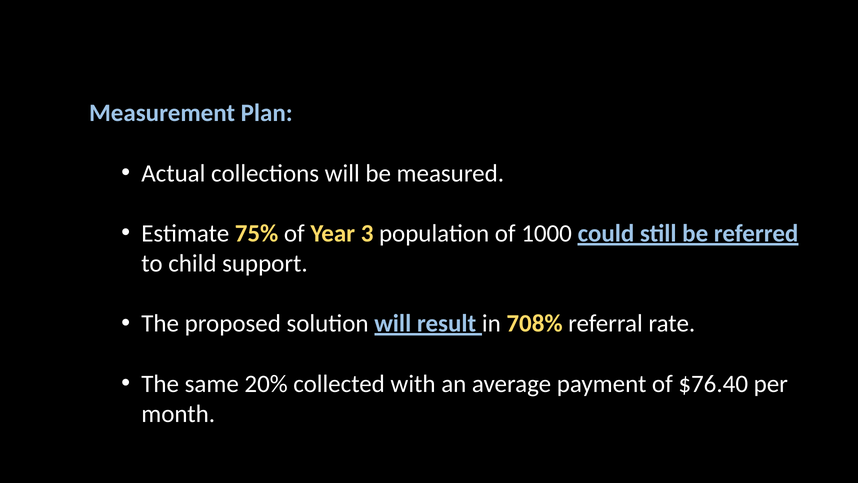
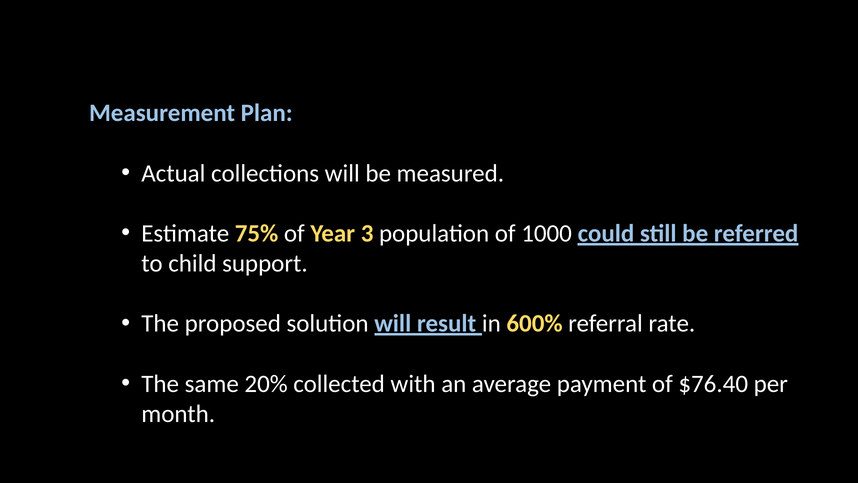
708%: 708% -> 600% (535, 323)
